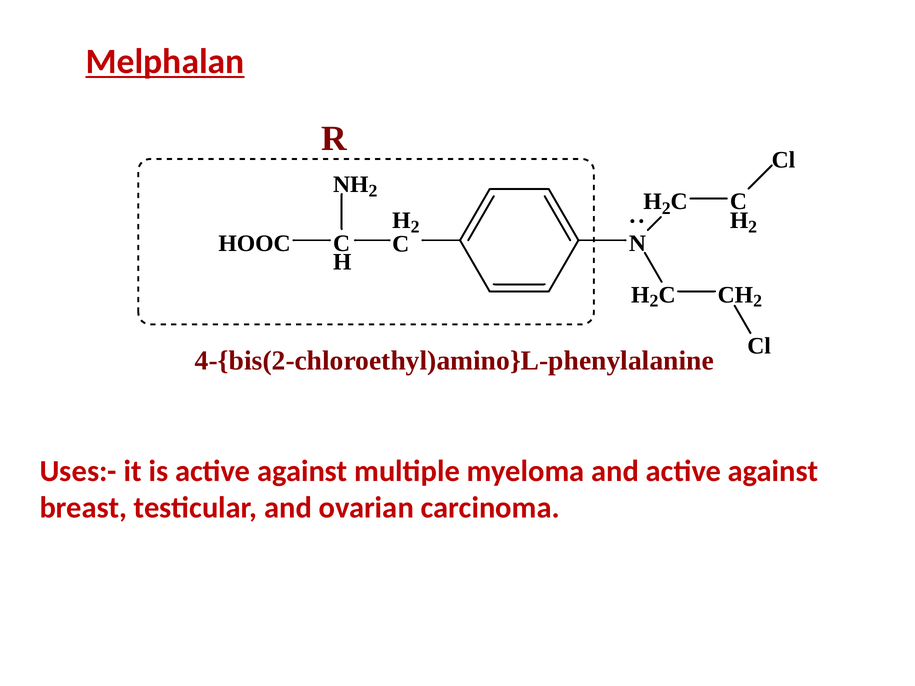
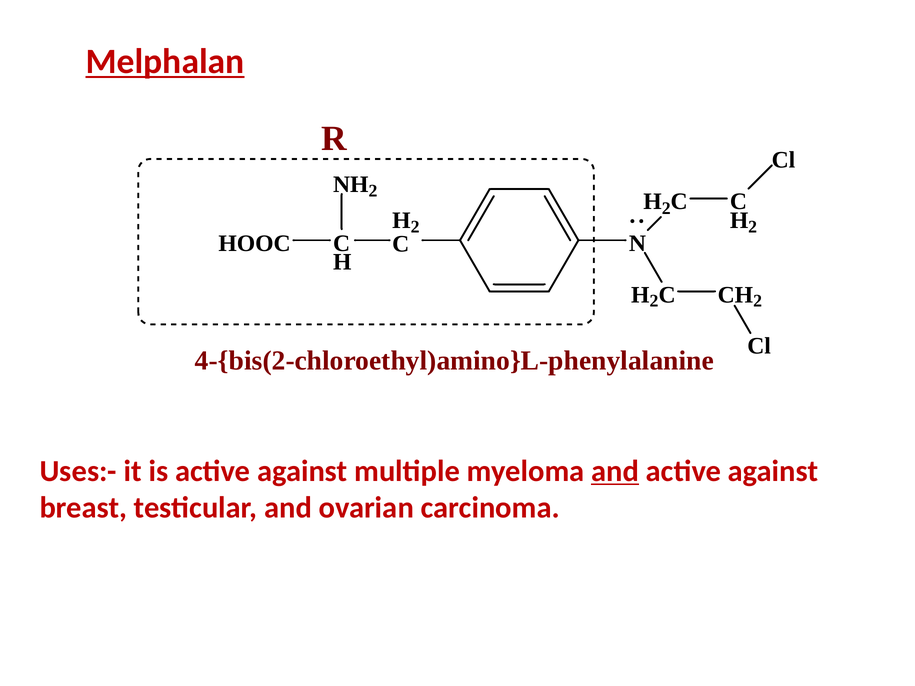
and underline: none -> present (615, 471)
